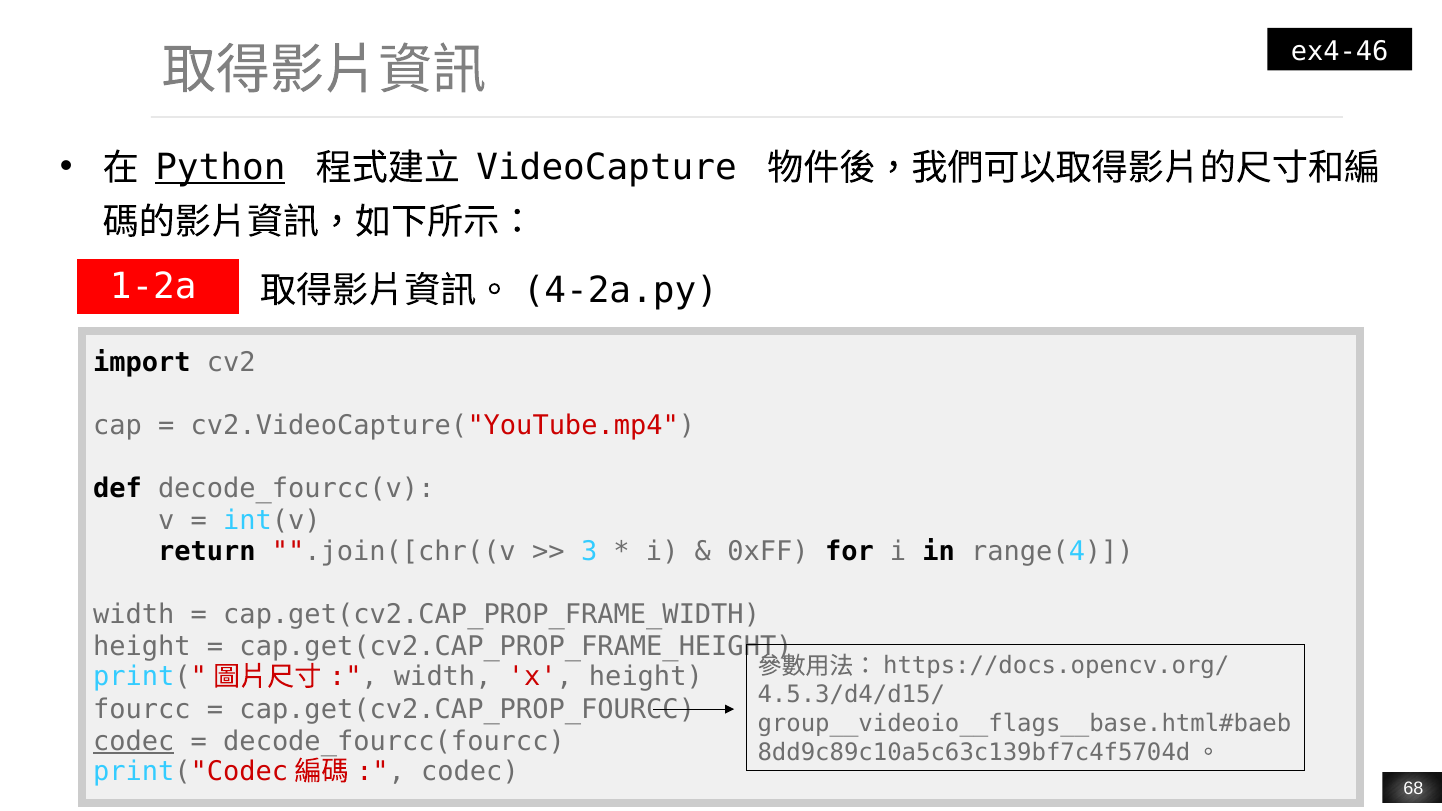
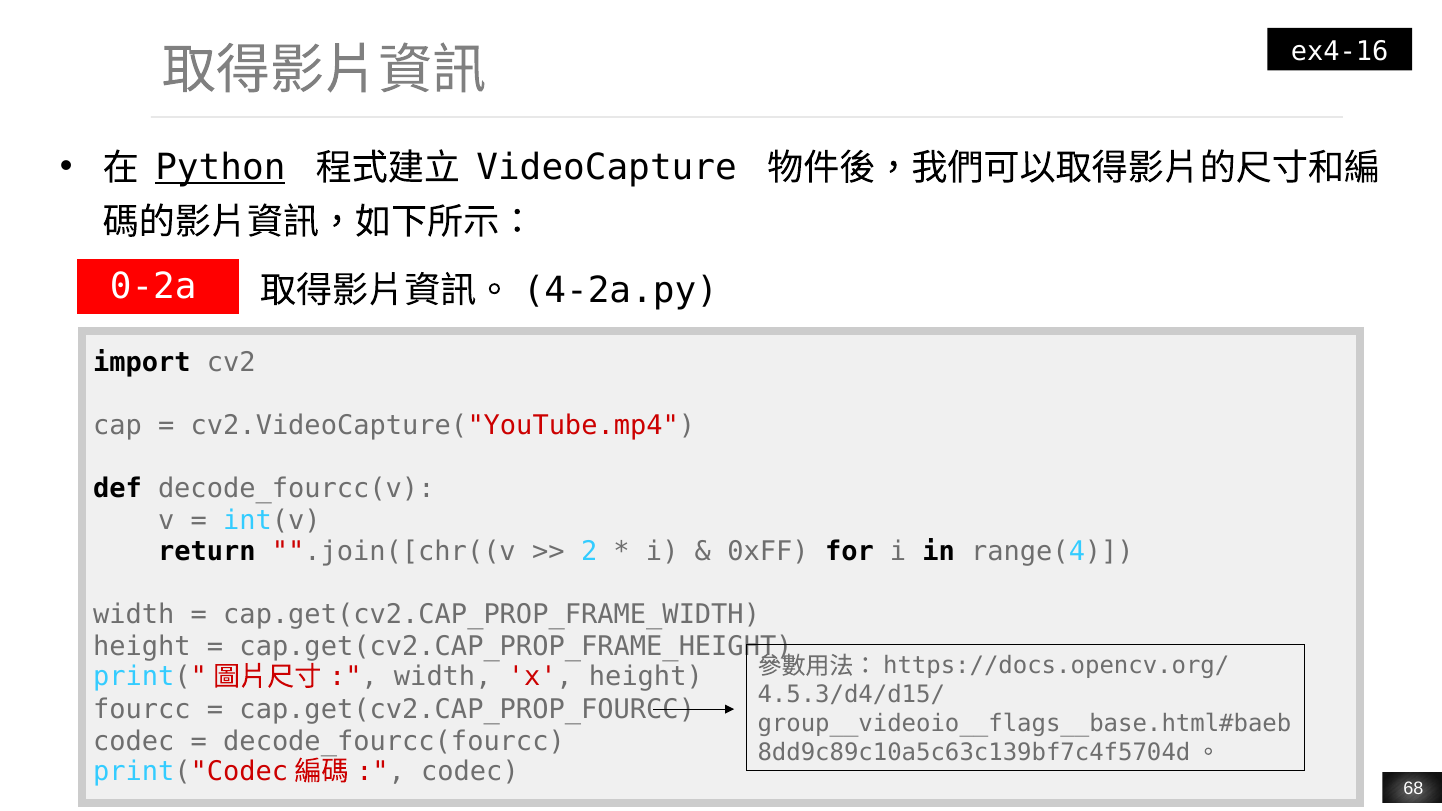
ex4-46: ex4-46 -> ex4-16 (1340, 51)
1-2a: 1-2a -> 0-2a (153, 287)
3: 3 -> 2 (589, 552)
codec underline: present -> none (134, 741)
